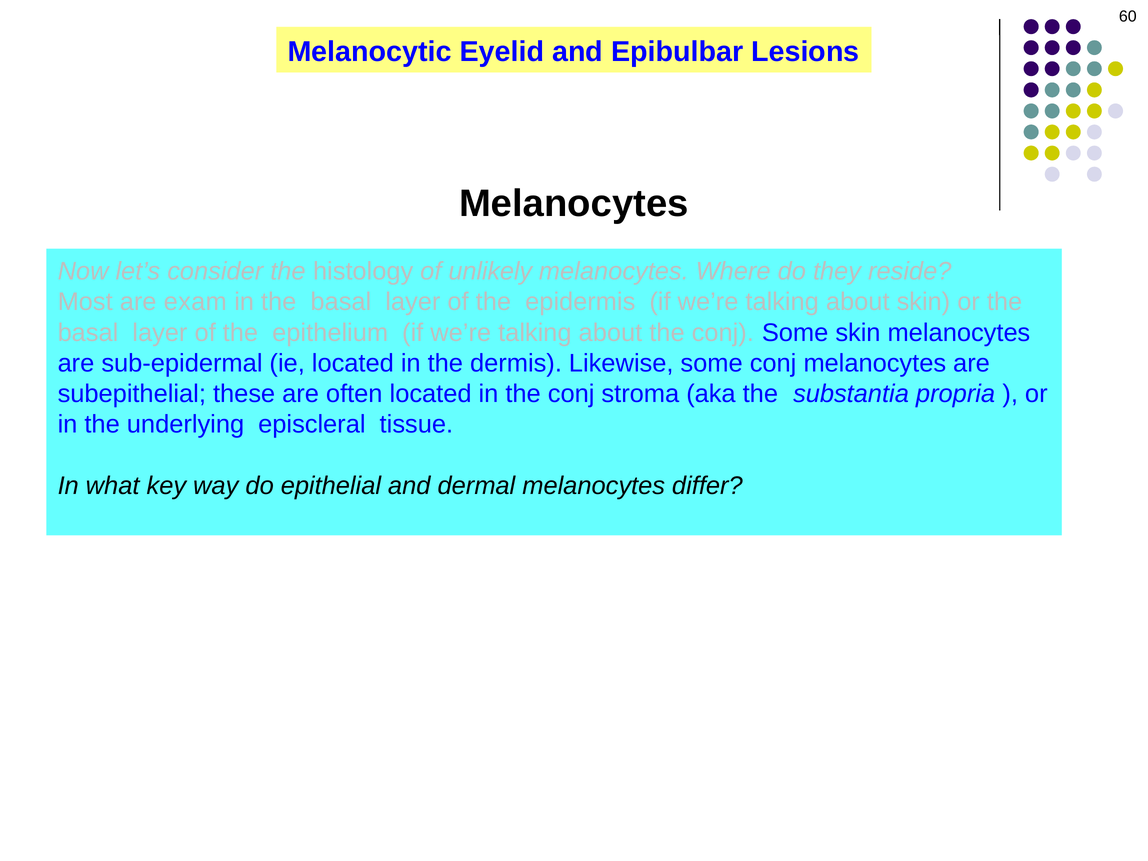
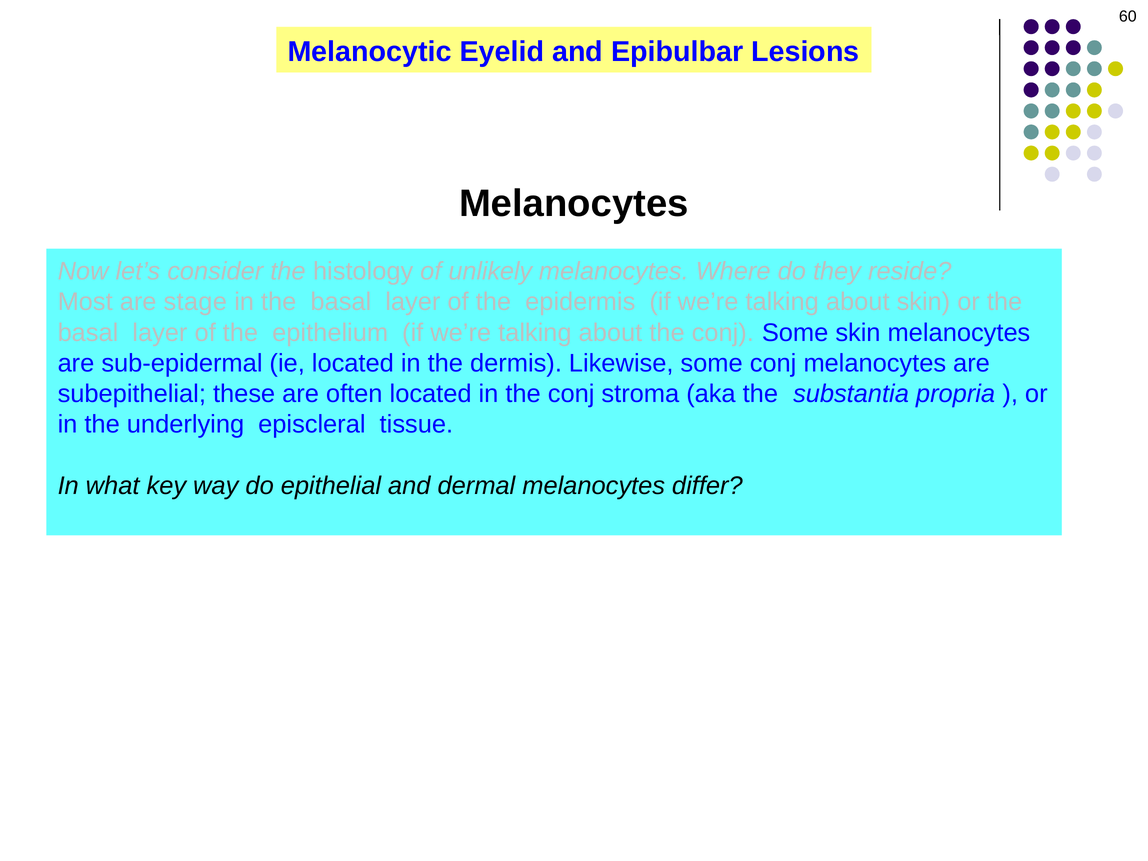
exam: exam -> stage (195, 302)
